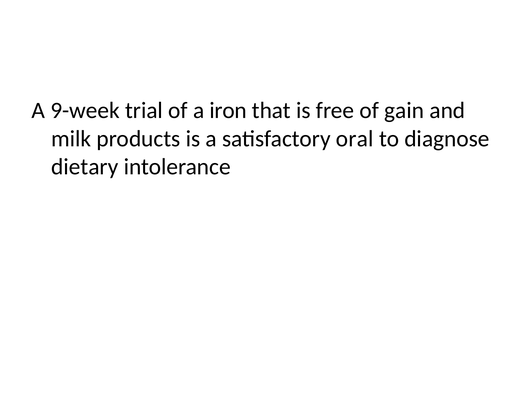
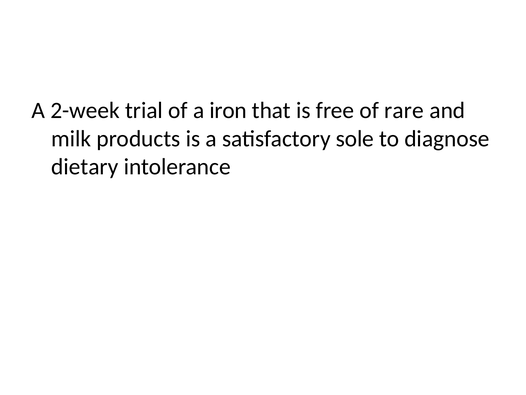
9-week: 9-week -> 2-week (85, 110)
gain: gain -> rare (404, 110)
oral: oral -> sole (355, 138)
